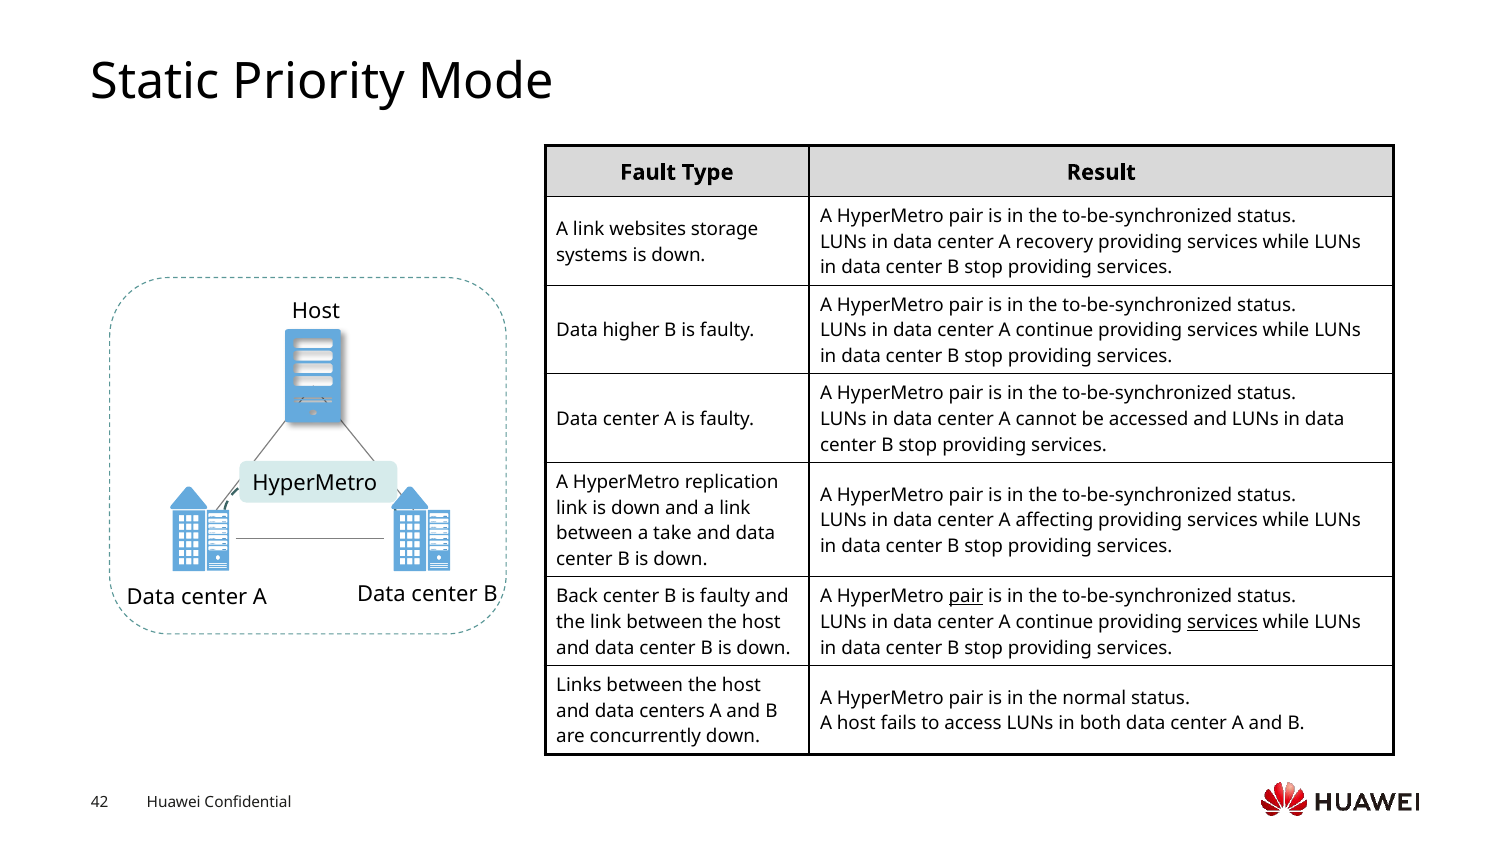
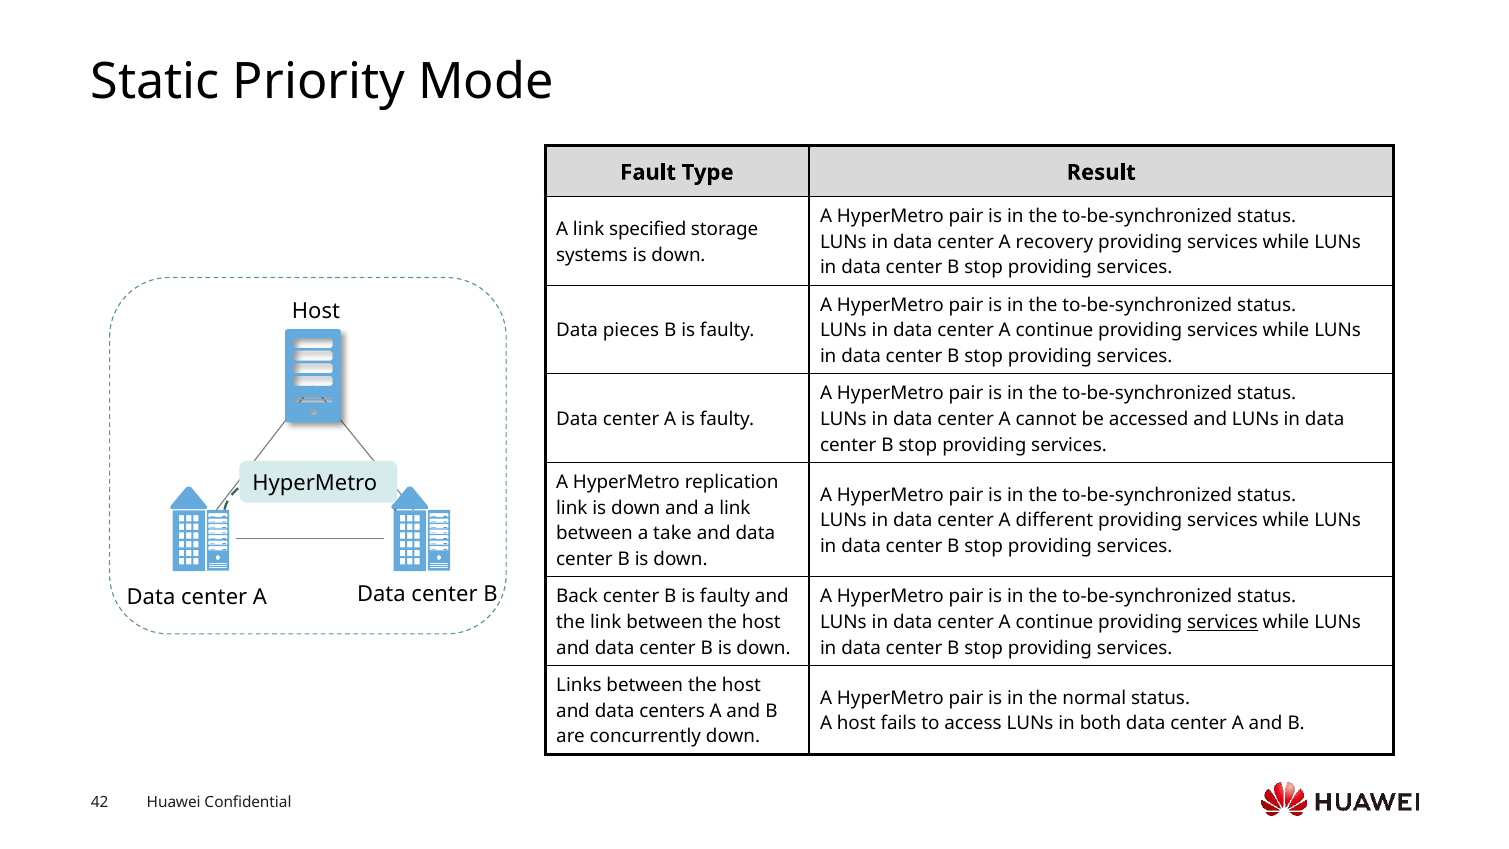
websites: websites -> specified (648, 229)
higher: higher -> pieces (631, 331)
affecting: affecting -> different (1054, 521)
pair underline: present -> none (966, 596)
